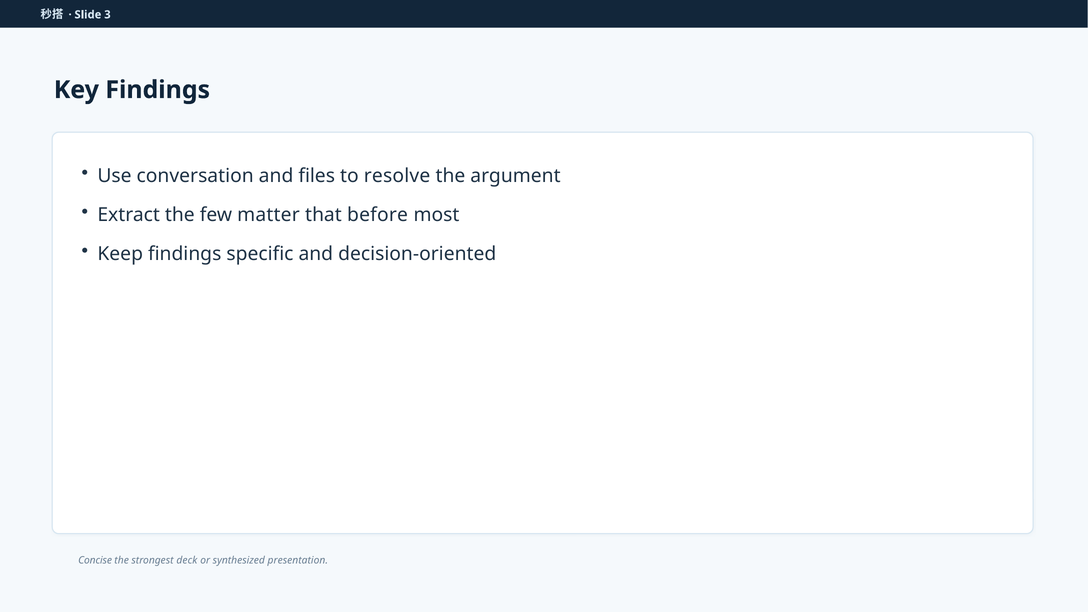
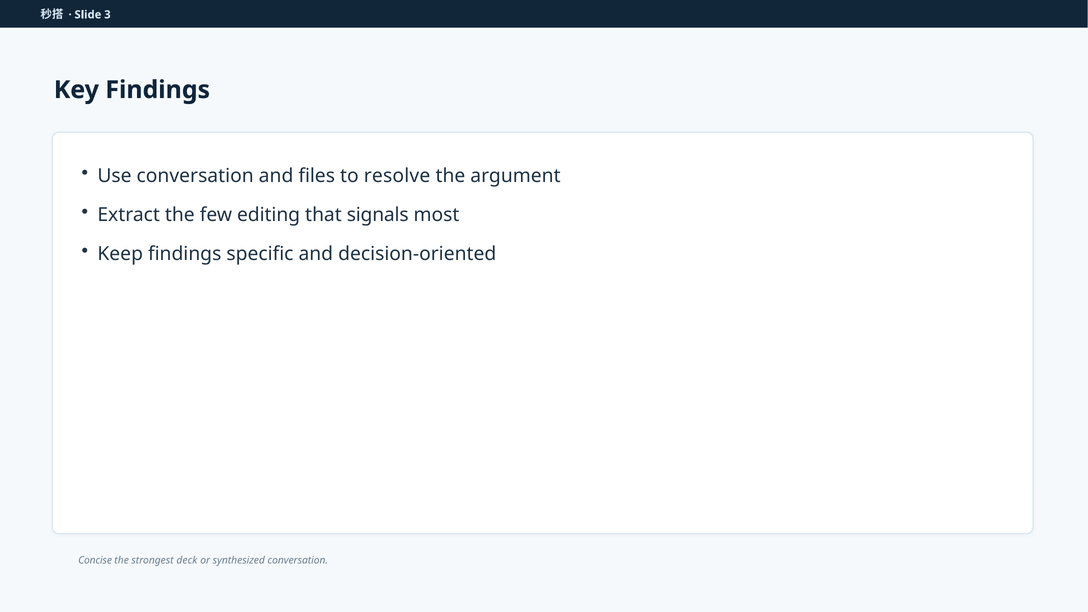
matter: matter -> editing (269, 215)
before: before -> signals (378, 215)
synthesized presentation: presentation -> conversation (298, 560)
